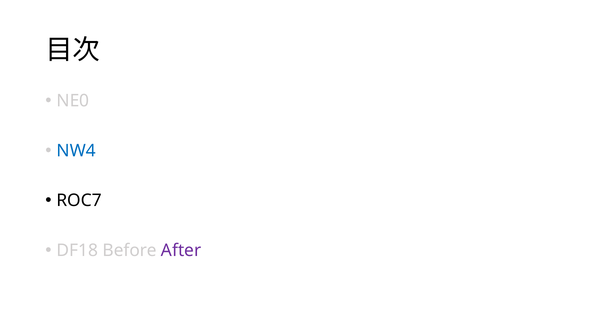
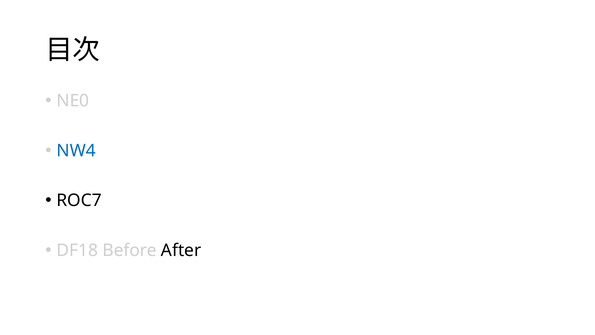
After colour: purple -> black (181, 250)
